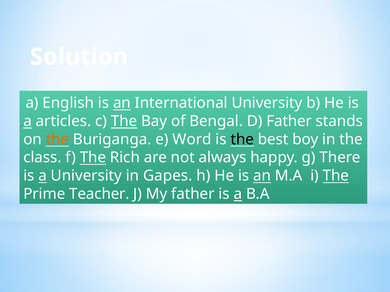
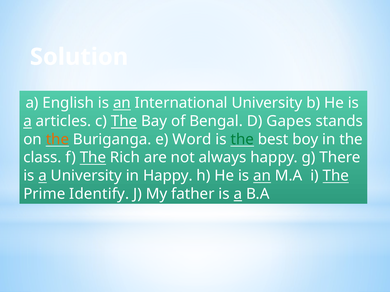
D Father: Father -> Gapes (289, 121)
the colour: black -> green (242, 139)
in Gapes: Gapes -> Happy (168, 176)
Teacher: Teacher -> Identify (99, 194)
